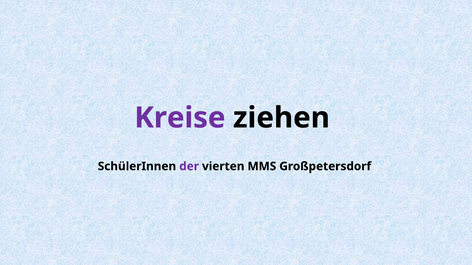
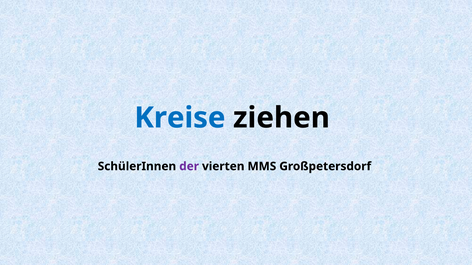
Kreise colour: purple -> blue (180, 118)
